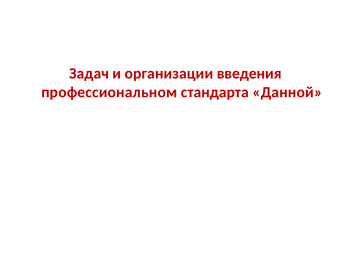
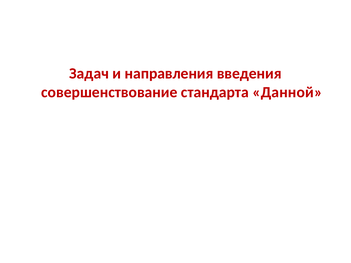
организации: организации -> направления (169, 74)
профессиональном: профессиональном -> совершенствование (109, 92)
